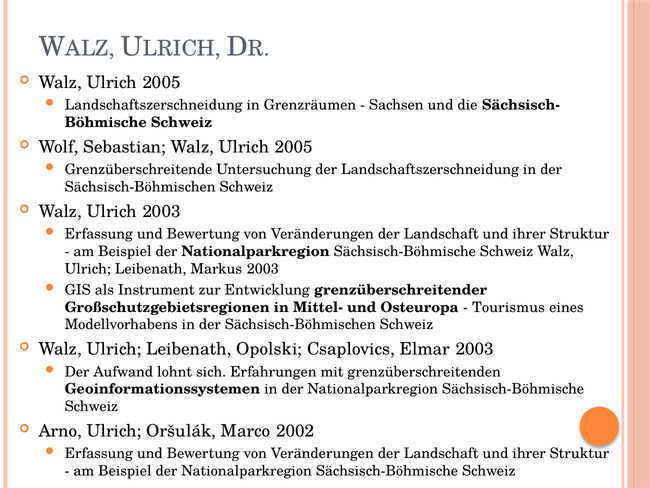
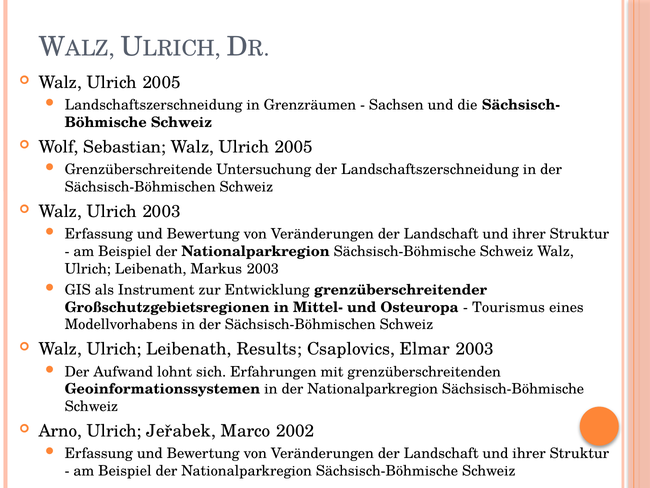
Opolski: Opolski -> Results (269, 349)
Oršulák: Oršulák -> Jeřabek (181, 431)
